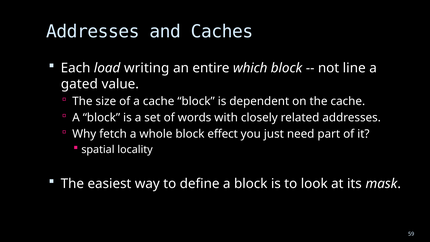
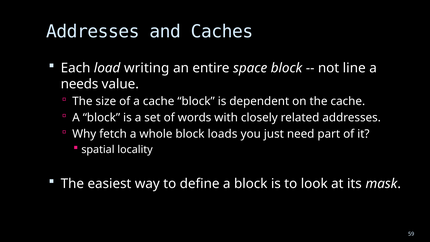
which: which -> space (250, 68)
gated: gated -> needs (79, 84)
effect: effect -> loads (223, 134)
